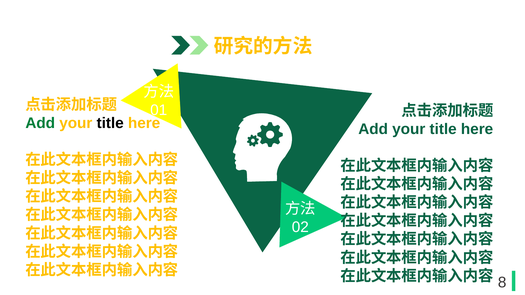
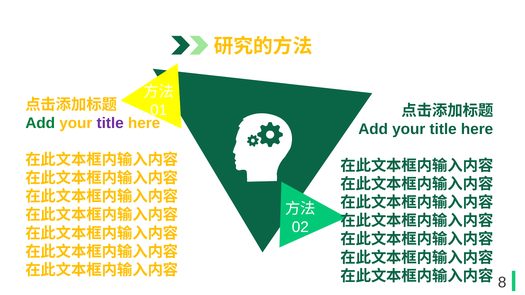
title colour: black -> purple (110, 123)
